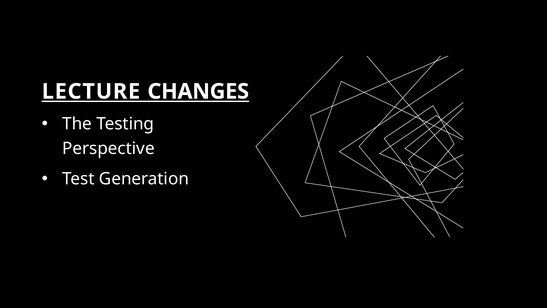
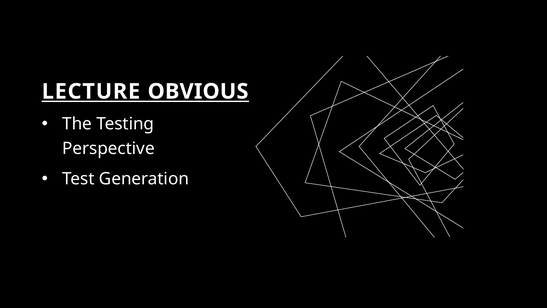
CHANGES: CHANGES -> OBVIOUS (198, 91)
